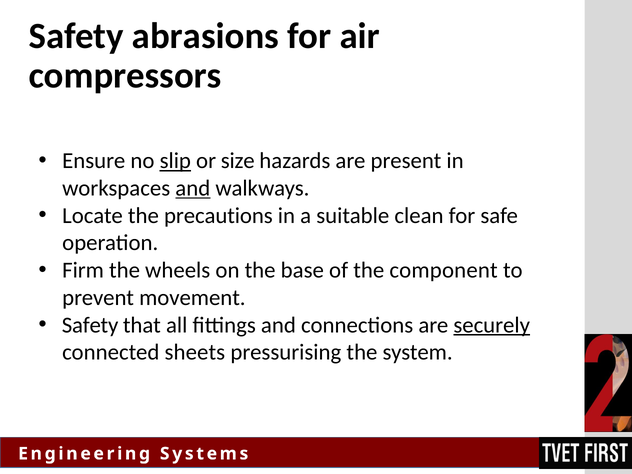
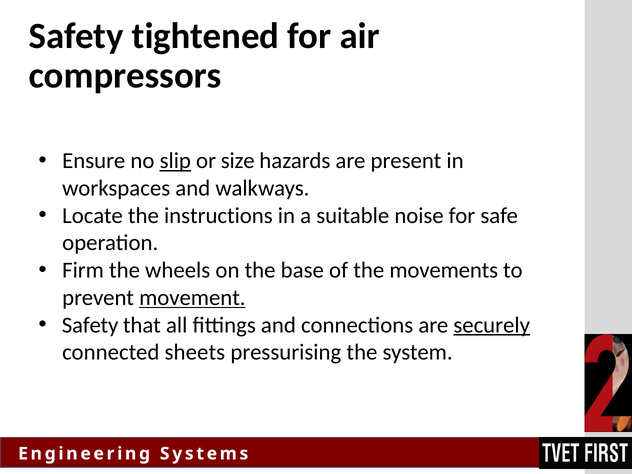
abrasions: abrasions -> tightened (206, 36)
and underline: present -> none (193, 188)
precautions: precautions -> instructions (218, 216)
clean: clean -> noise (419, 216)
component: component -> movements (444, 270)
movement underline: none -> present (192, 298)
